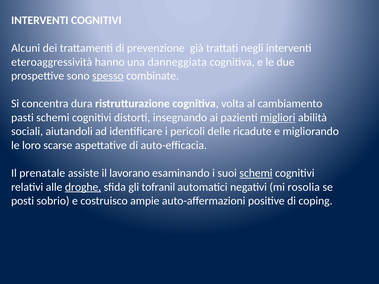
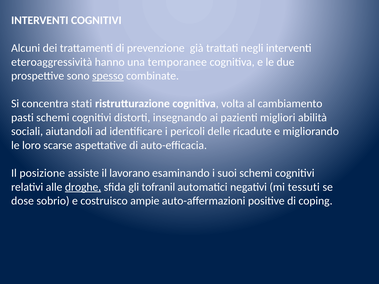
danneggiata: danneggiata -> temporanee (177, 62)
dura: dura -> stati (82, 104)
migliori underline: present -> none (278, 118)
prenatale: prenatale -> posizione (42, 173)
schemi underline: present -> none (256, 173)
rosolia: rosolia -> tessuti (304, 187)
posti: posti -> dose (23, 201)
